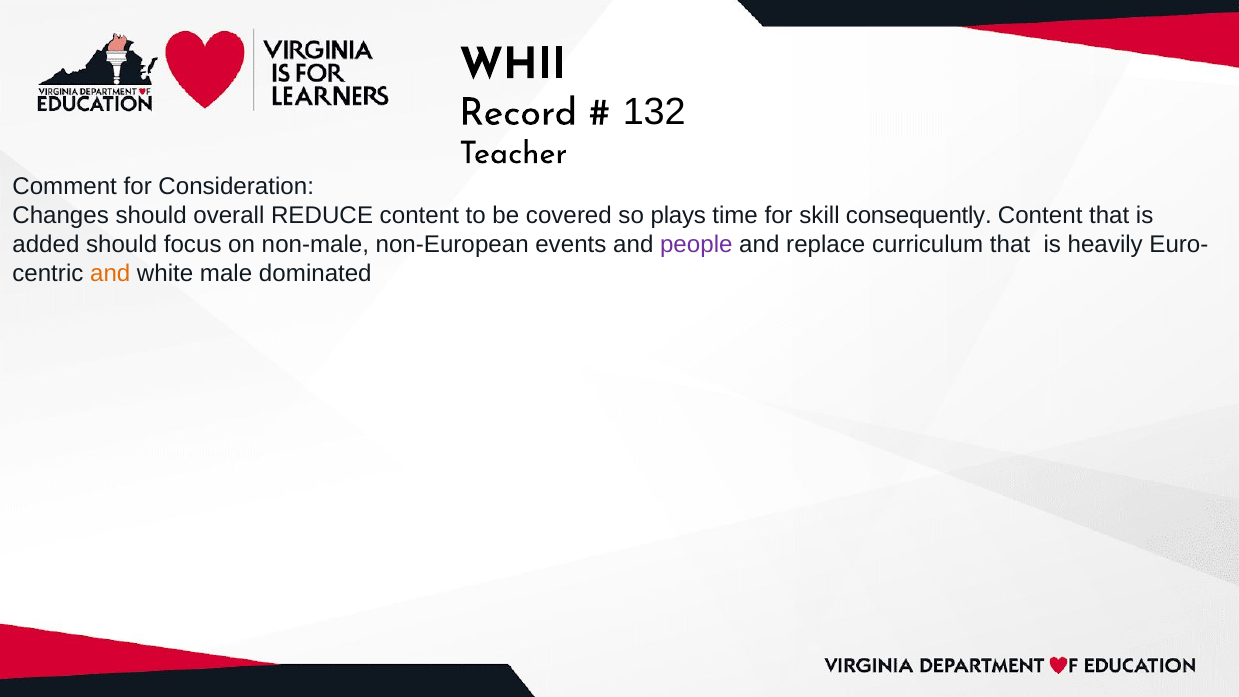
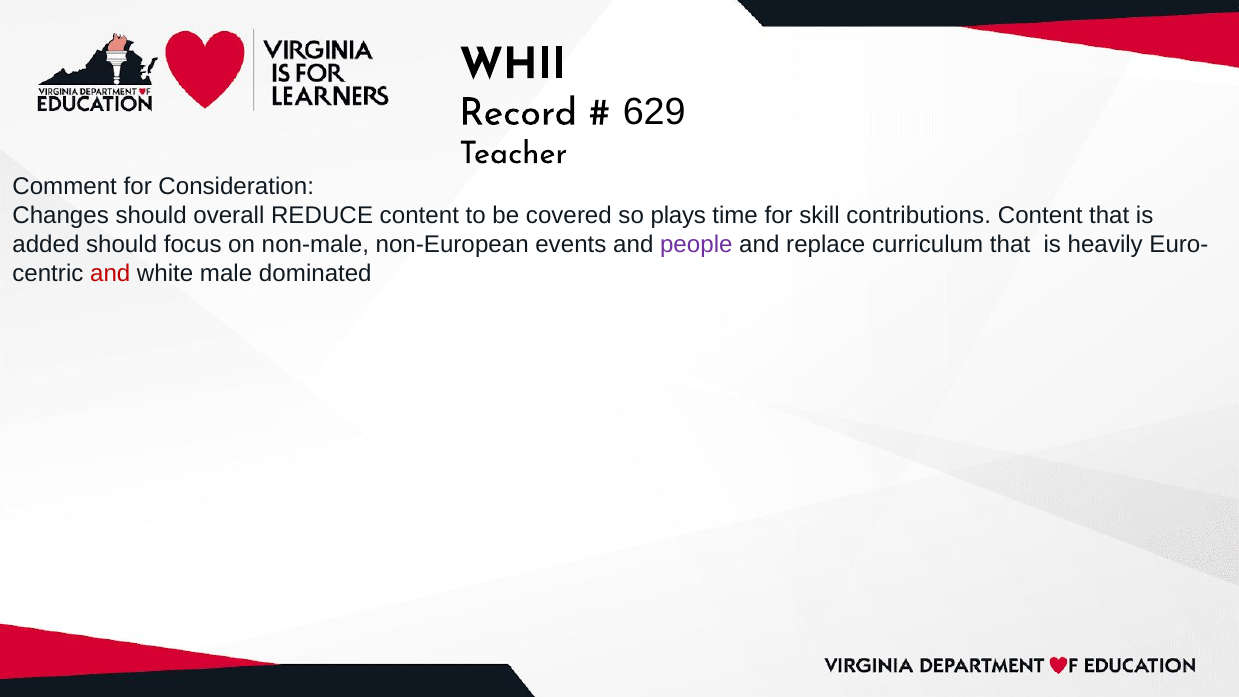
132: 132 -> 629 (654, 112)
consequently: consequently -> contributions (919, 216)
and colour: orange -> red (110, 273)
